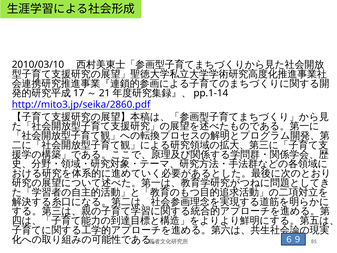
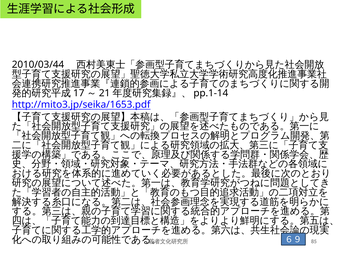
2010/03/10: 2010/03/10 -> 2010/03/44 (38, 65)
http://mito3.jp/seika/2860.pdf: http://mito3.jp/seika/2860.pdf -> http://mito3.jp/seika/1653.pdf (81, 105)
